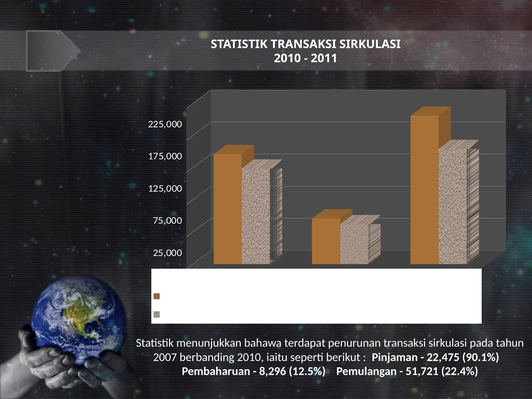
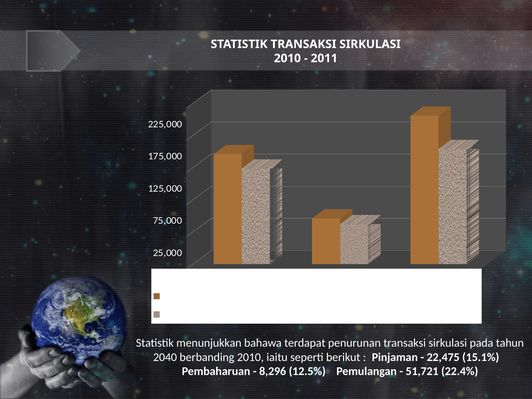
2007: 2007 -> 2040 (165, 357)
90.1%: 90.1% -> 15.1% (481, 357)
